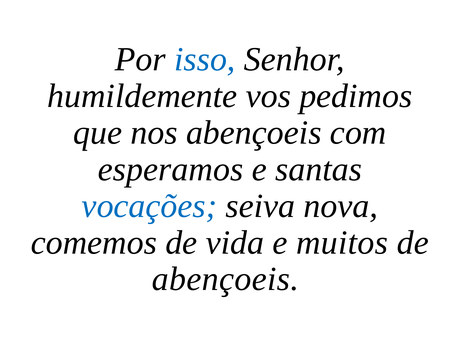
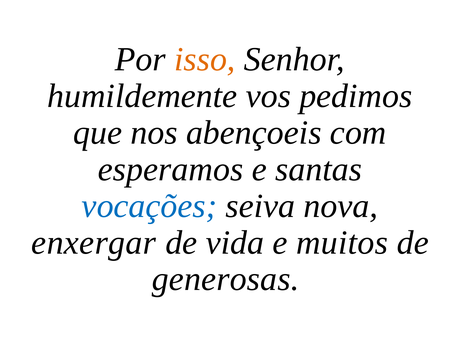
isso colour: blue -> orange (205, 59)
comemos: comemos -> enxergar (94, 243)
abençoeis: abençoeis -> generosas (225, 279)
